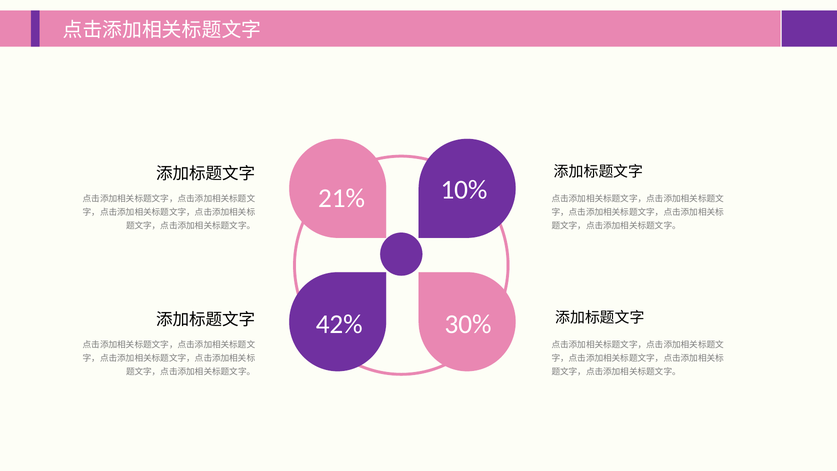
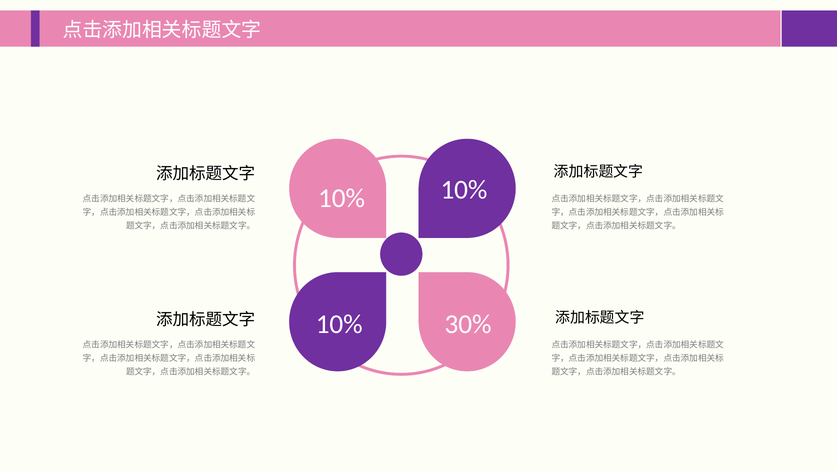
21%: 21% -> 10% (341, 198)
42%: 42% -> 10% (339, 324)
